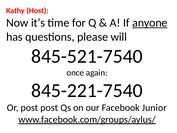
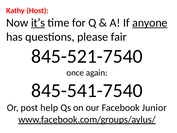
it’s underline: none -> present (38, 23)
will: will -> fair (119, 37)
845-221-7540: 845-221-7540 -> 845-541-7540 (87, 90)
post post: post -> help (49, 107)
